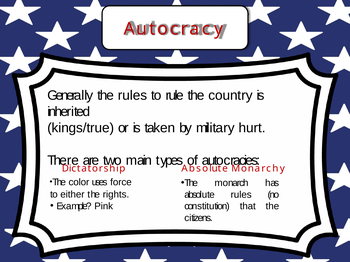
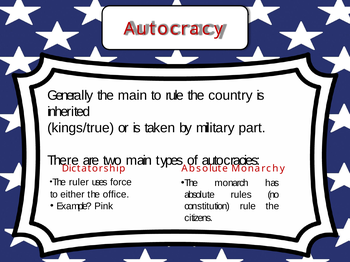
the rules: rules -> main (133, 95)
hurt: hurt -> part (252, 128)
color: color -> ruler (79, 182)
rights: rights -> office (116, 195)
constitution that: that -> rule (248, 207)
